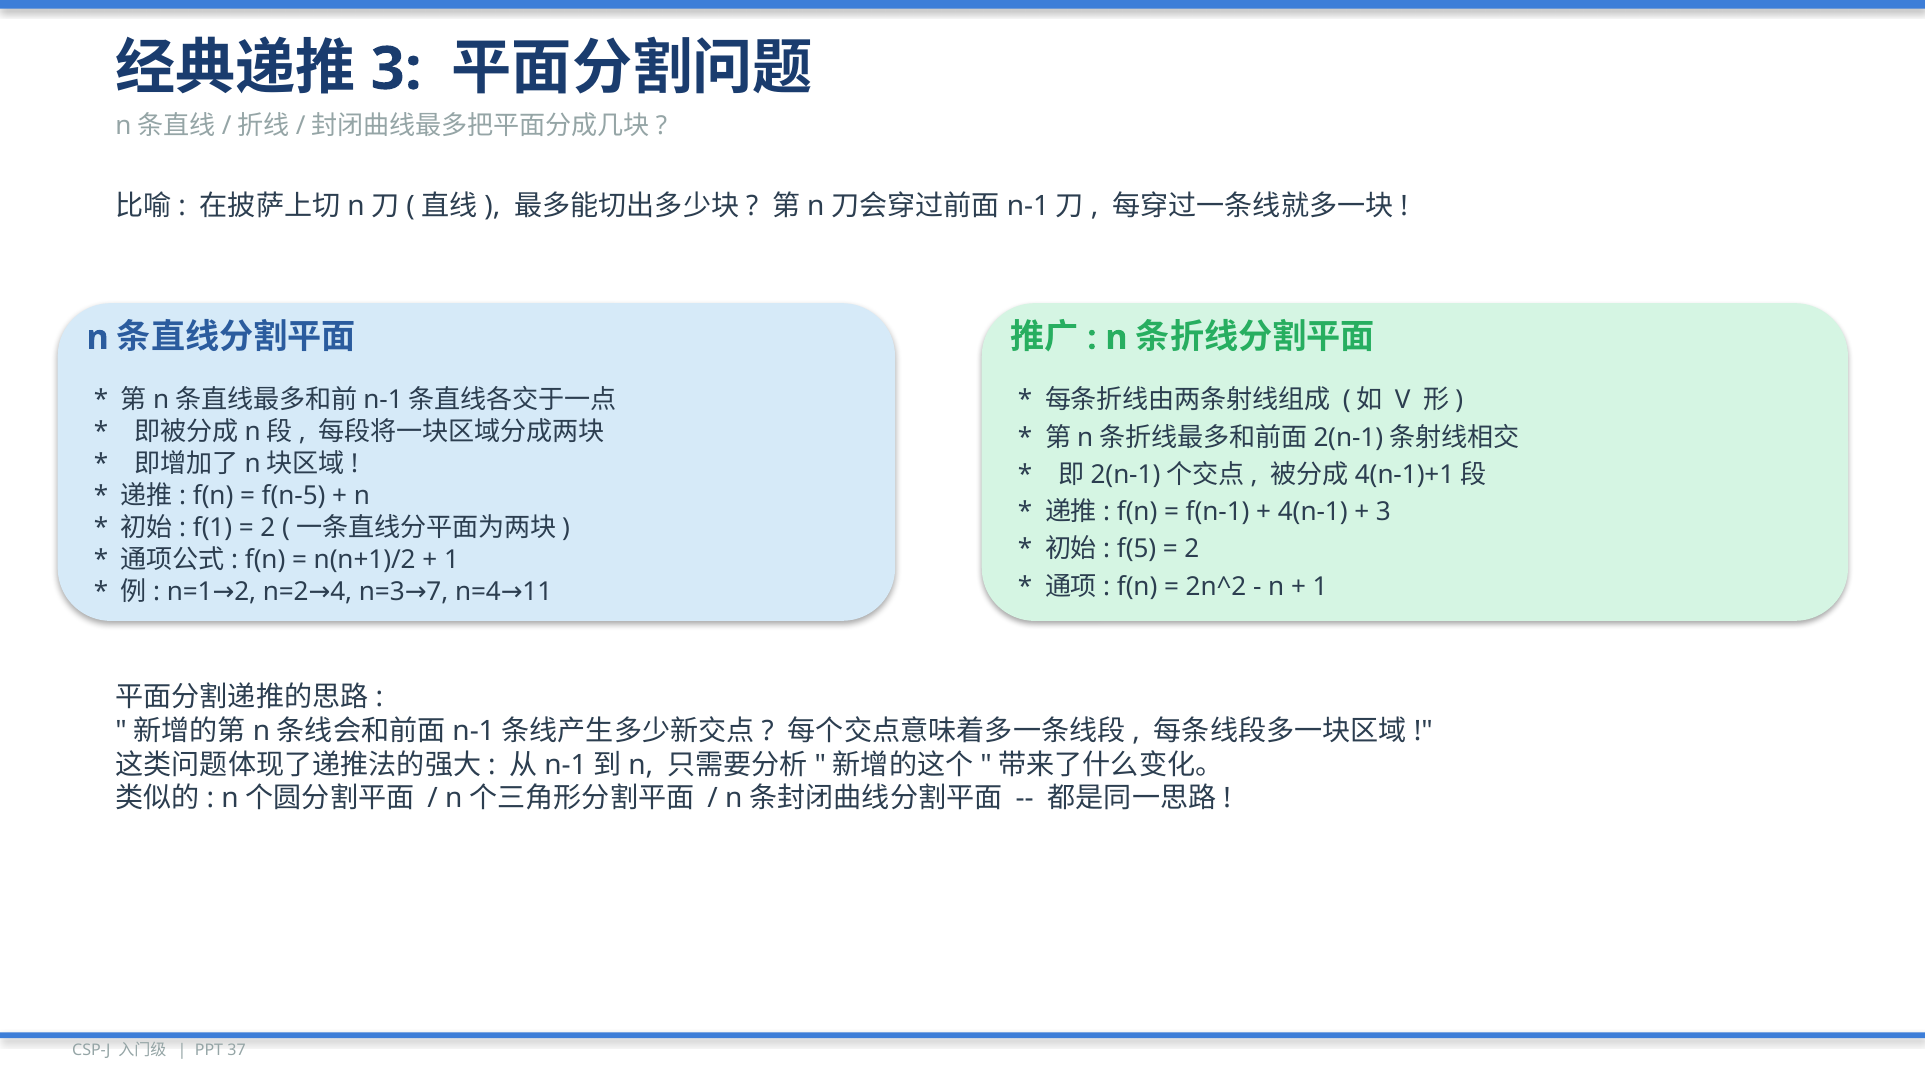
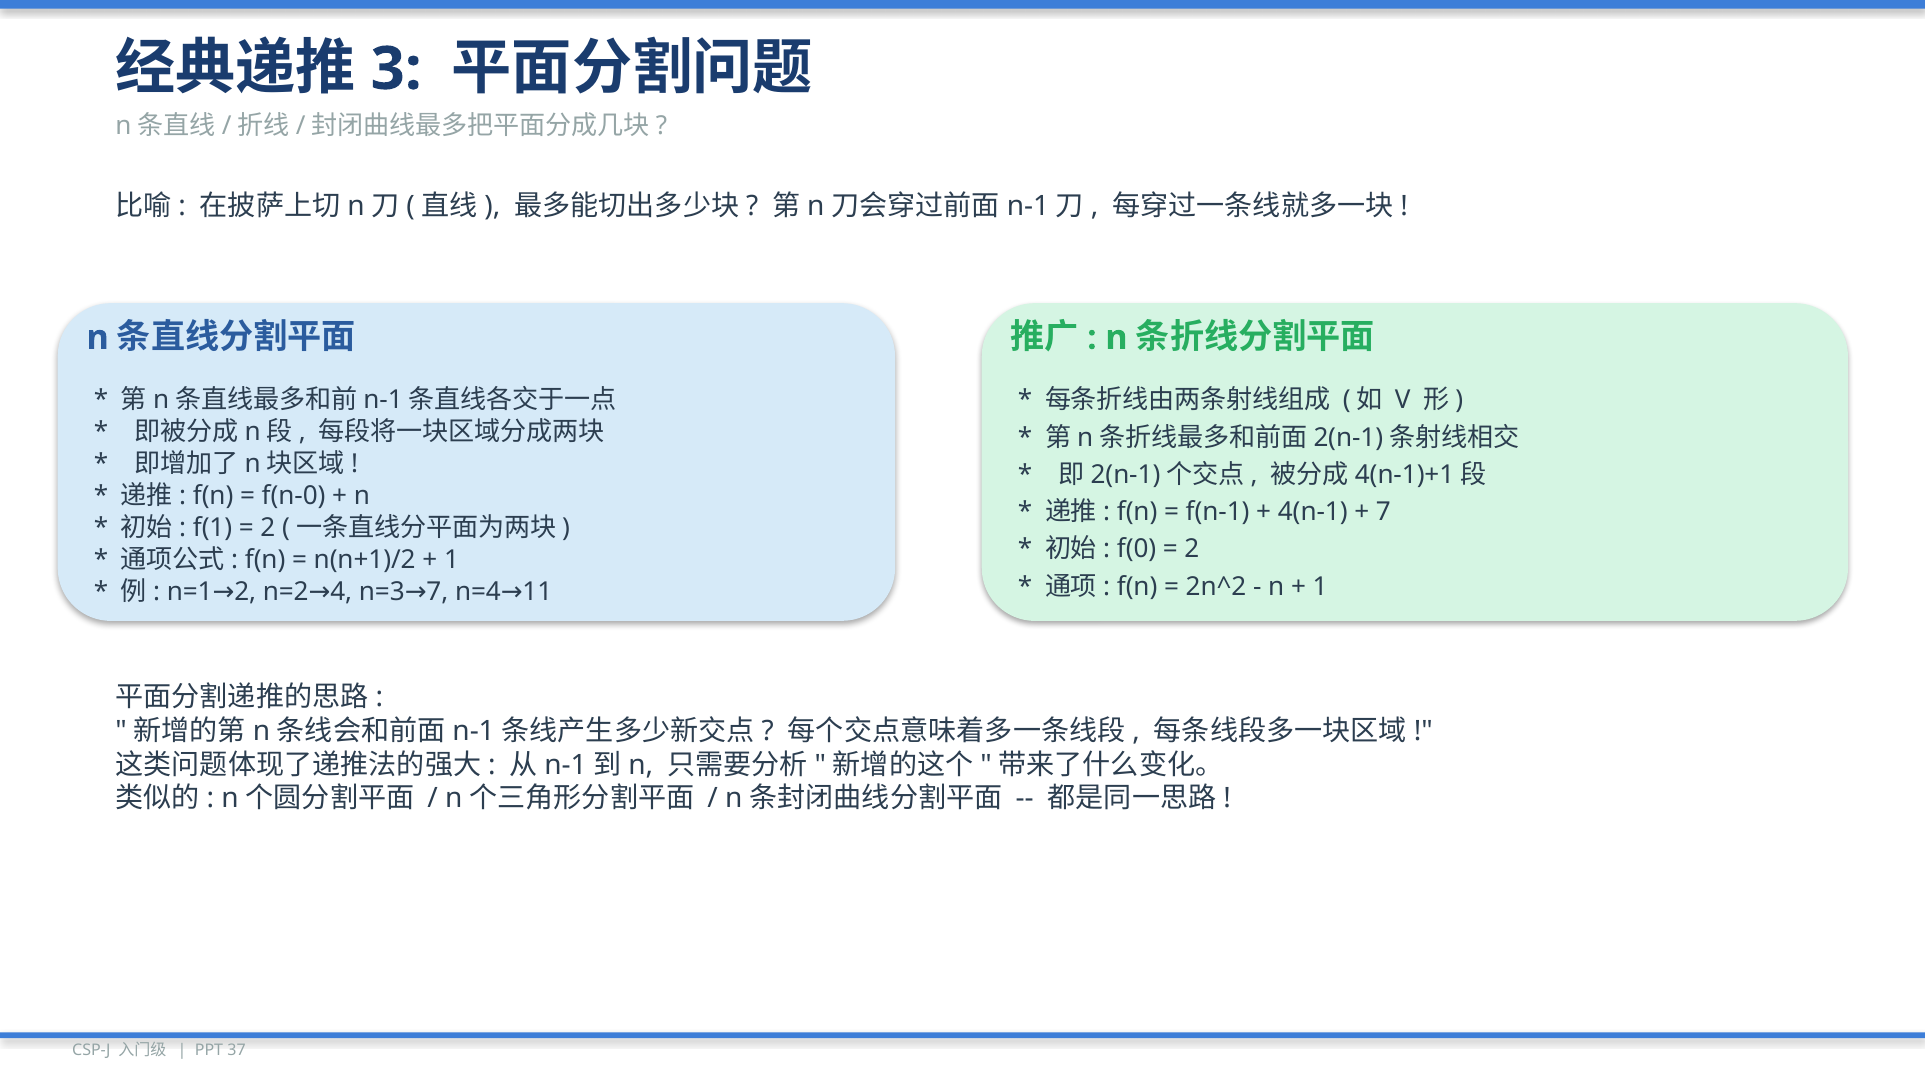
f(n-5: f(n-5 -> f(n-0 (294, 496)
3: 3 -> 7 (1383, 512)
f(5: f(5 -> f(0 (1137, 549)
